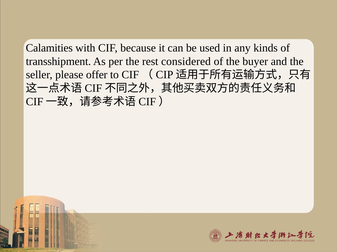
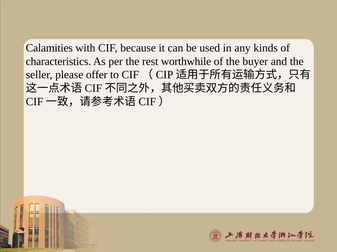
transshipment: transshipment -> characteristics (58, 62)
considered: considered -> worthwhile (186, 62)
